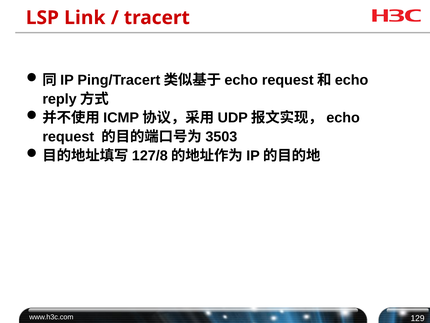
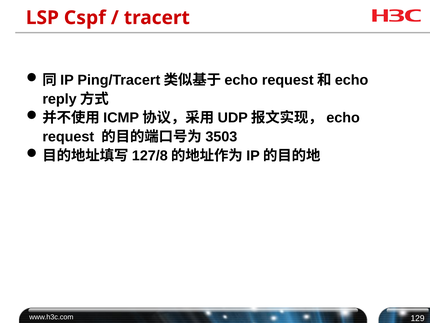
Link: Link -> Cspf (85, 18)
